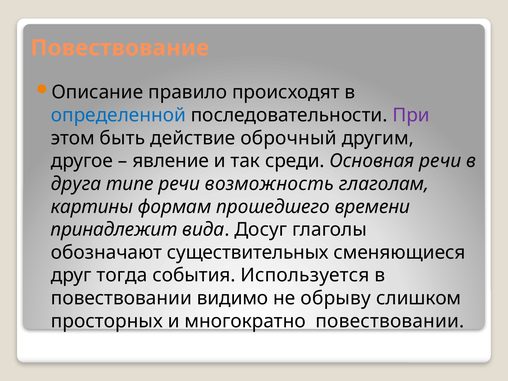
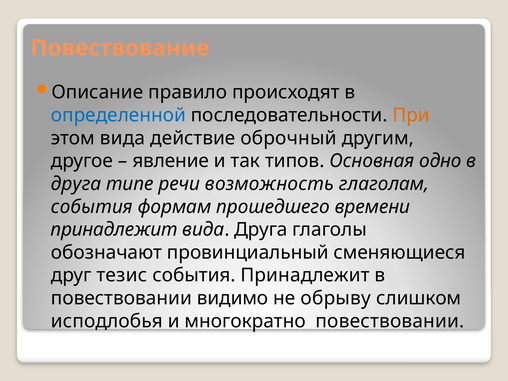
При colour: purple -> orange (411, 115)
этом быть: быть -> вида (122, 138)
среди: среди -> типов (295, 161)
Основная речи: речи -> одно (440, 161)
картины: картины -> события (92, 207)
вида Досуг: Досуг -> Друга (261, 230)
существительных: существительных -> провинциальный (248, 252)
тогда: тогда -> тезис (122, 275)
события Используется: Используется -> Принадлежит (305, 275)
просторных: просторных -> исподлобья (107, 321)
